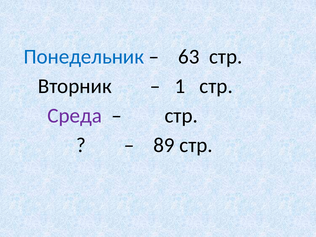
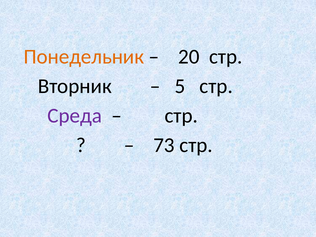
Понедельник colour: blue -> orange (84, 57)
63: 63 -> 20 (189, 57)
1: 1 -> 5 (180, 86)
89: 89 -> 73 (164, 145)
